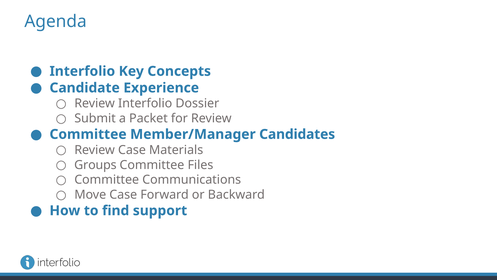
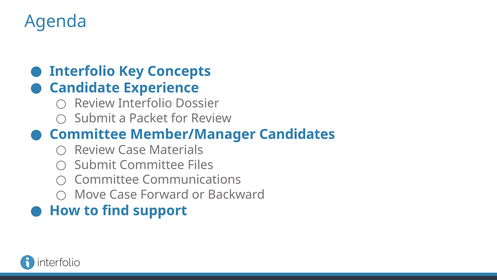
Groups: Groups -> Submit (95, 165)
